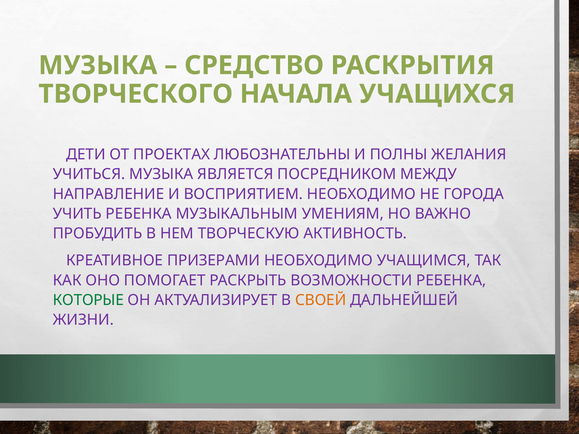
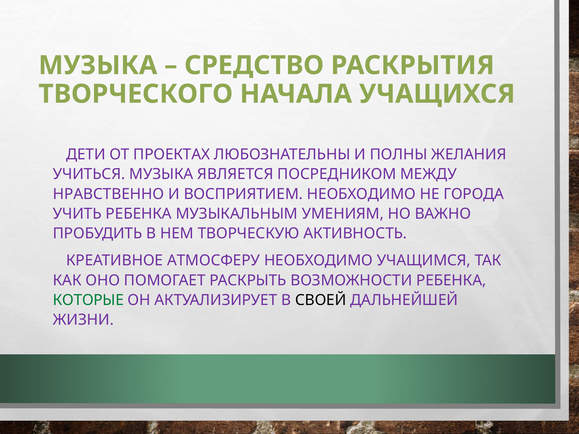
НАПРАВЛЕНИЕ: НАПРАВЛЕНИЕ -> НРАВСТВЕННО (109, 194)
ПРИЗЕРАМИ: ПРИЗЕРАМИ -> АТМОСФЕРУ (214, 261)
СВОЕЙ colour: orange -> black (321, 300)
